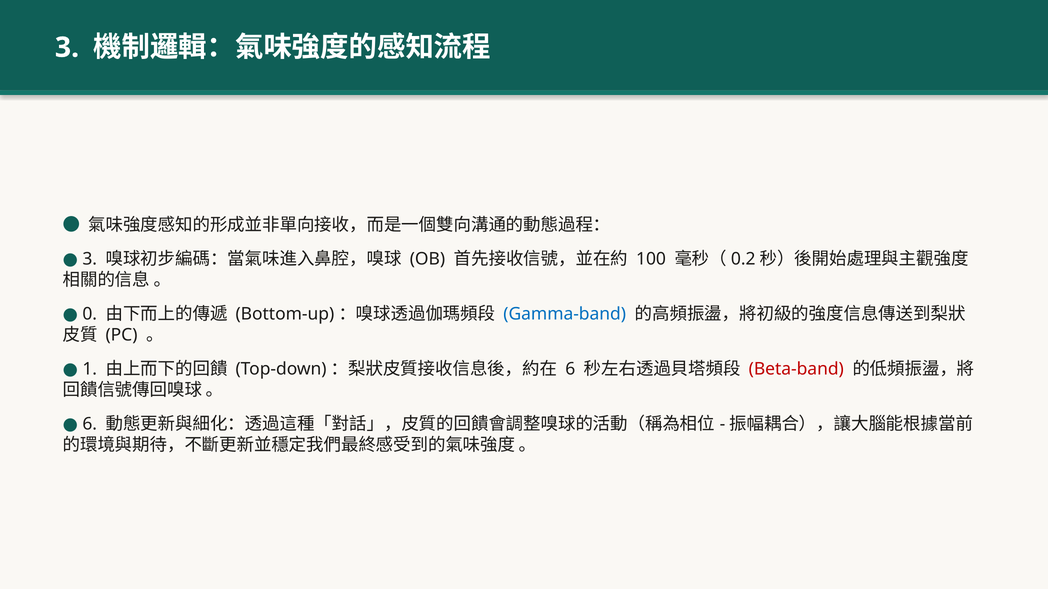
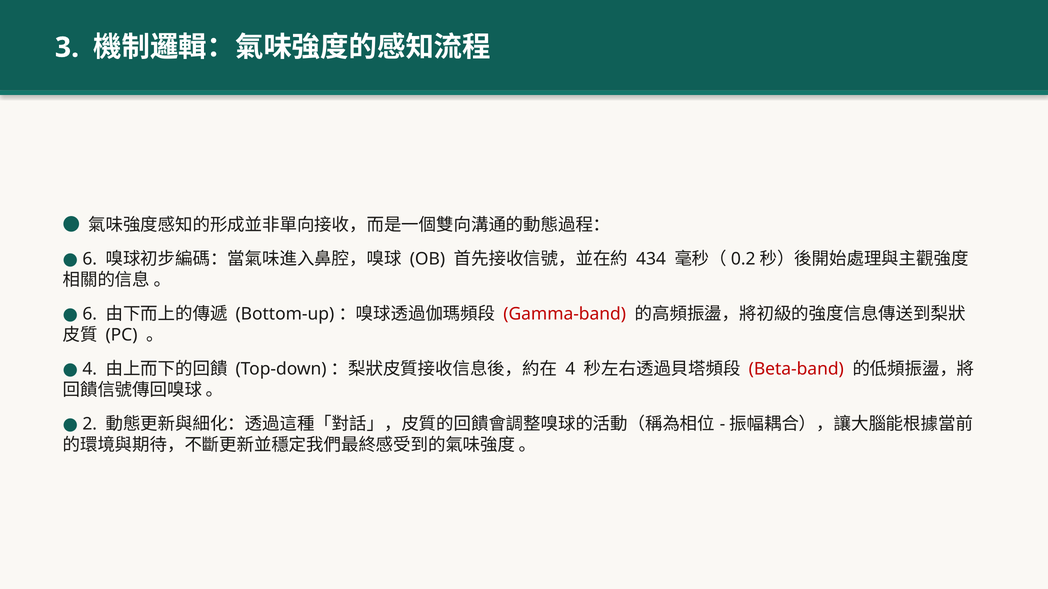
3: 3 -> 6 (90, 259)
100: 100 -> 434 (651, 259)
0: 0 -> 6 (90, 314)
Gamma-band colour: blue -> red (565, 314)
1: 1 -> 4 (90, 369)
6: 6 -> 4 (570, 369)
6: 6 -> 2 (90, 424)
